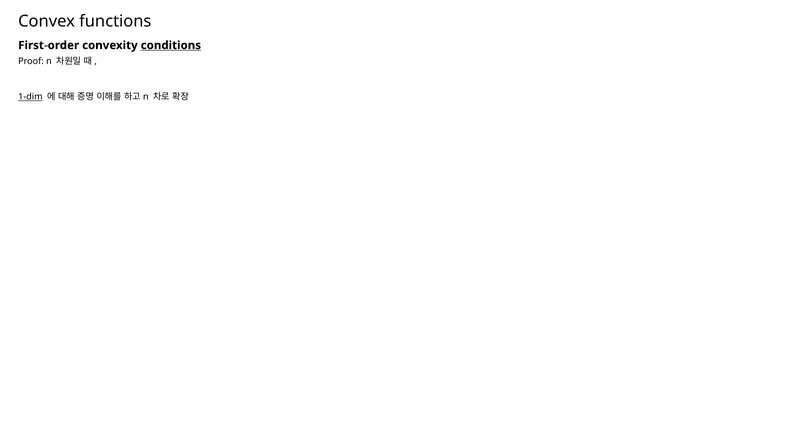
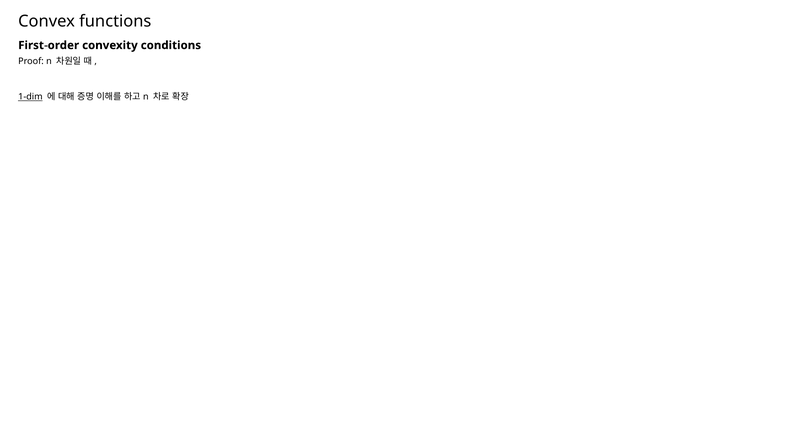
conditions underline: present -> none (171, 45)
